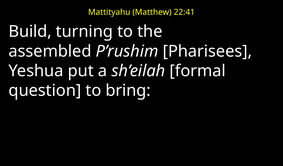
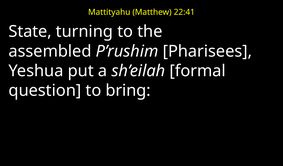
Build: Build -> State (30, 32)
